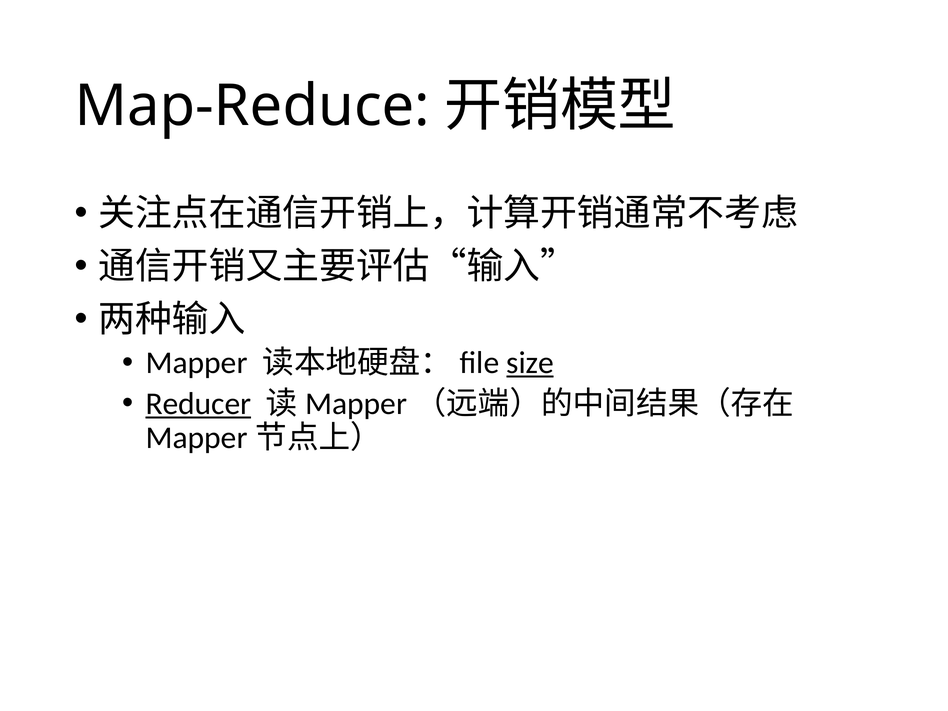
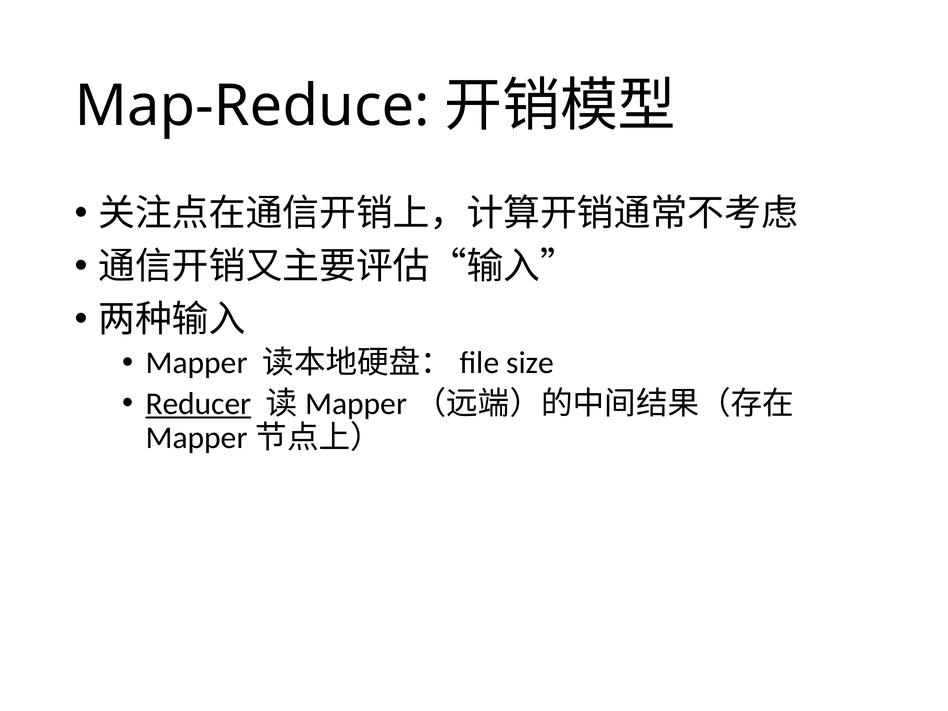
size underline: present -> none (530, 363)
